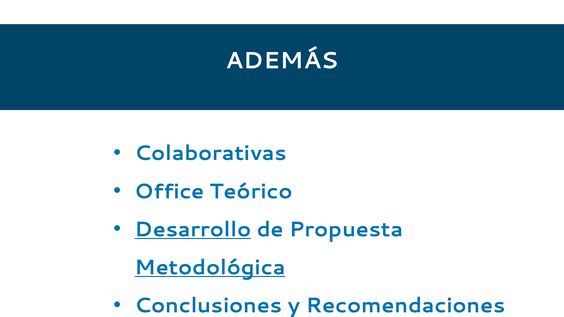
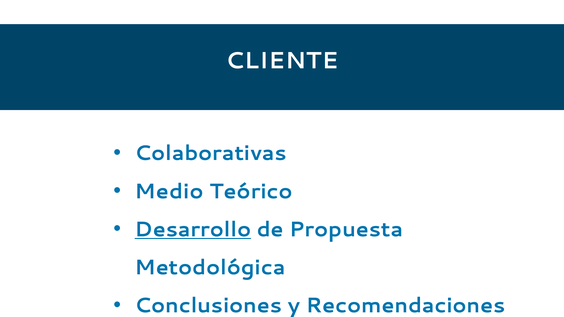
ADEMÁS: ADEMÁS -> CLIENTE (282, 61)
Office: Office -> Medio (169, 192)
Metodológica underline: present -> none (210, 268)
